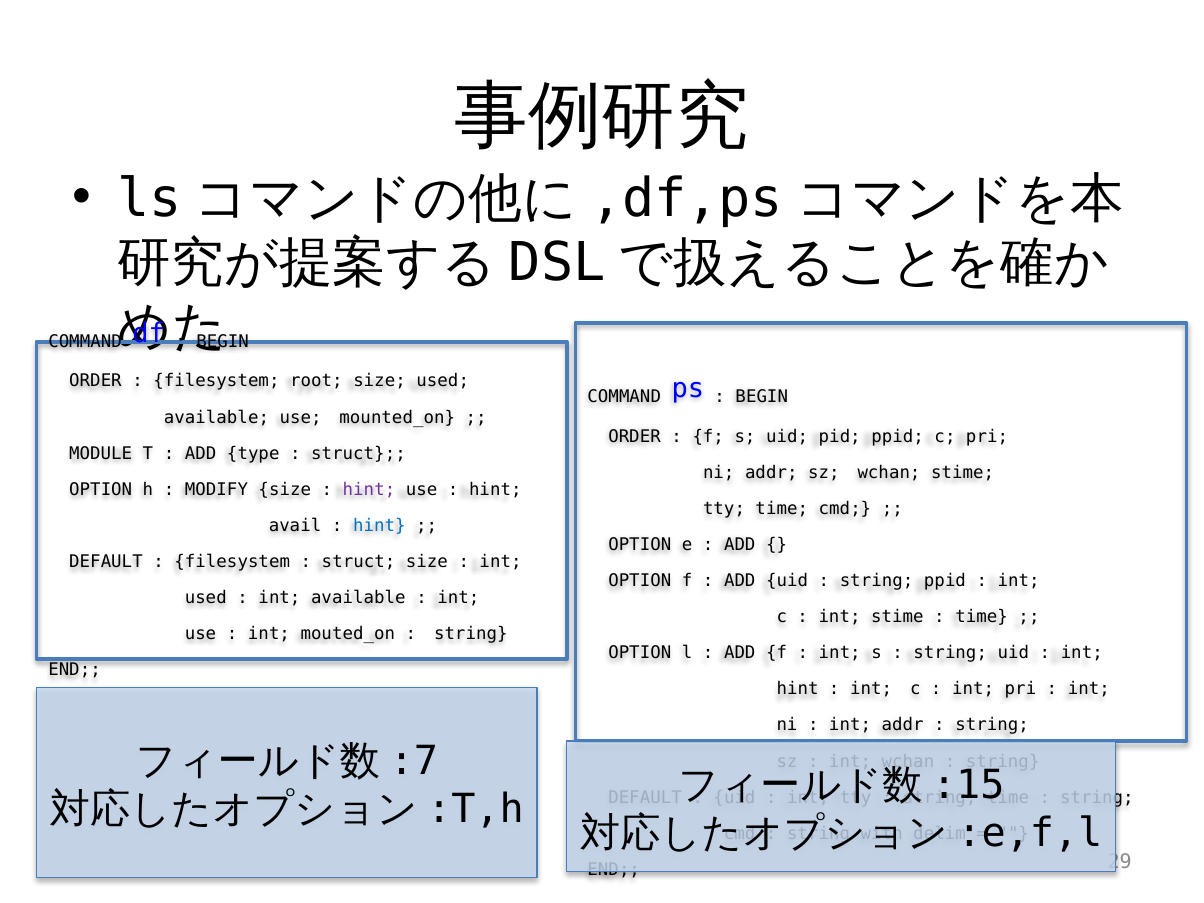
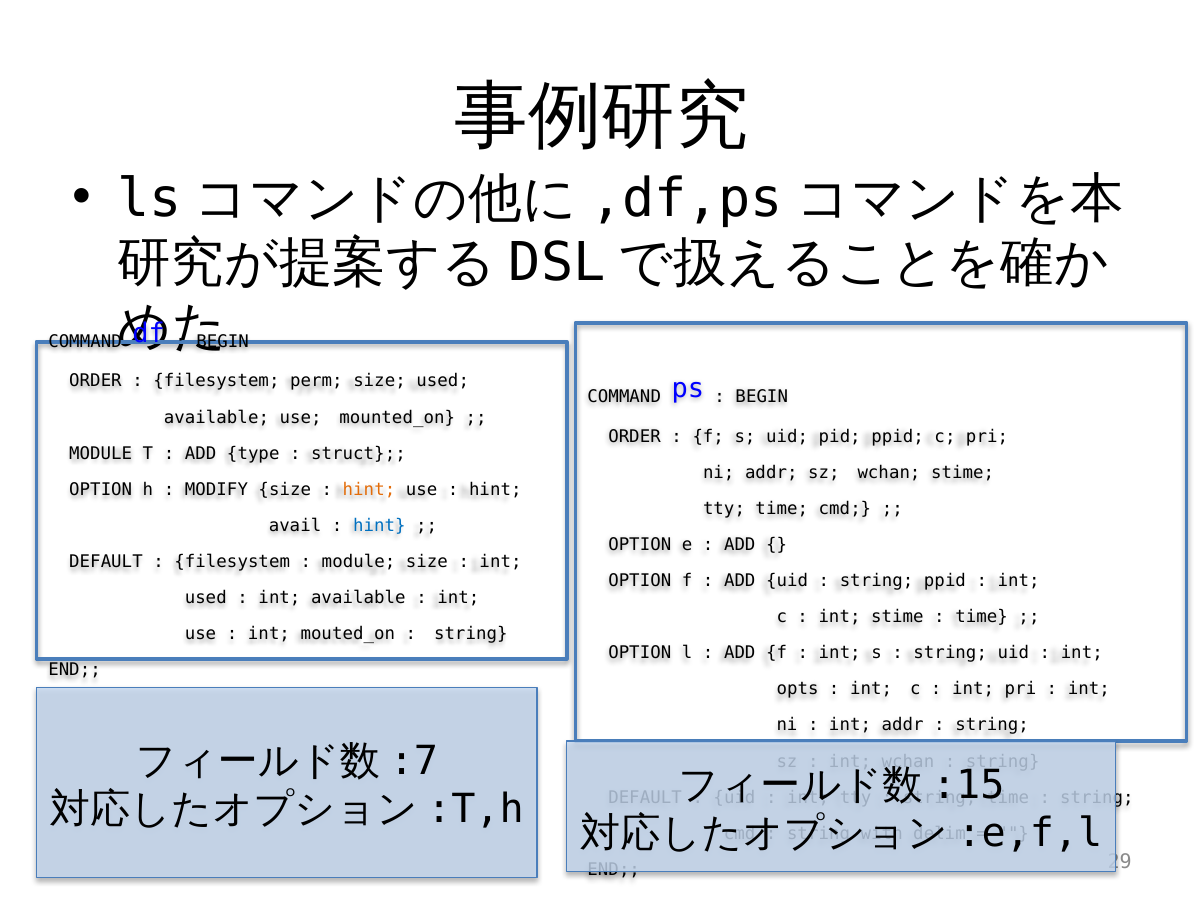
root: root -> perm (316, 381)
hint colour: purple -> orange (369, 490)
struct: struct -> module (359, 562)
hint: hint -> opts (798, 689)
